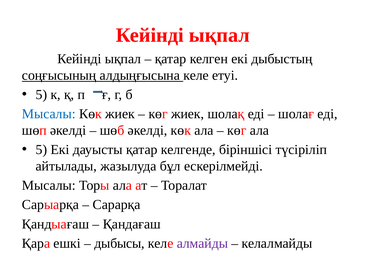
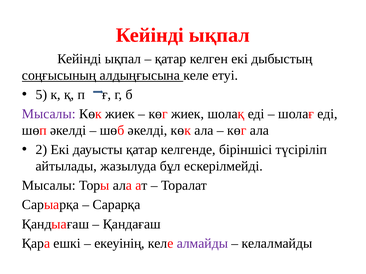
Мысалы colour: blue -> purple (49, 114)
5: 5 -> 2 (41, 150)
дыбысы: дыбысы -> екеуінің (119, 244)
